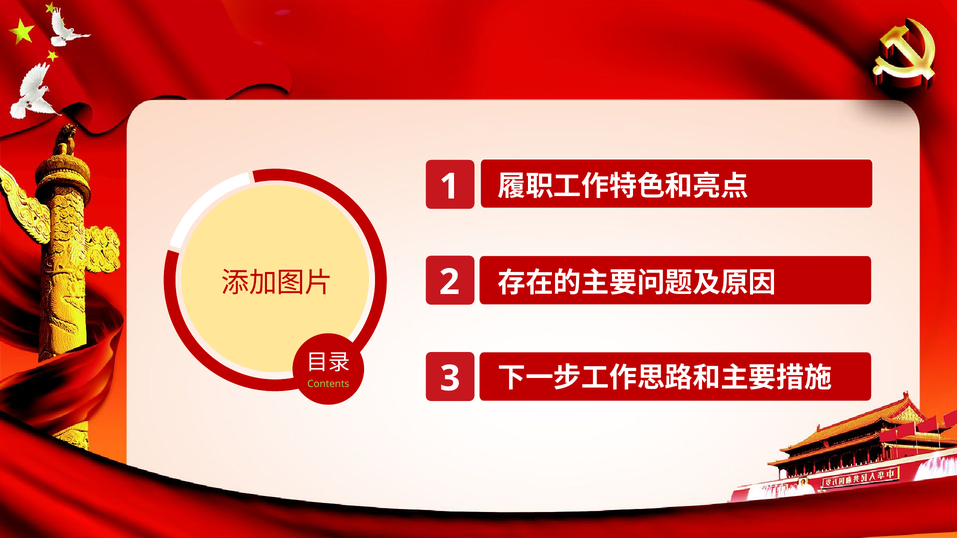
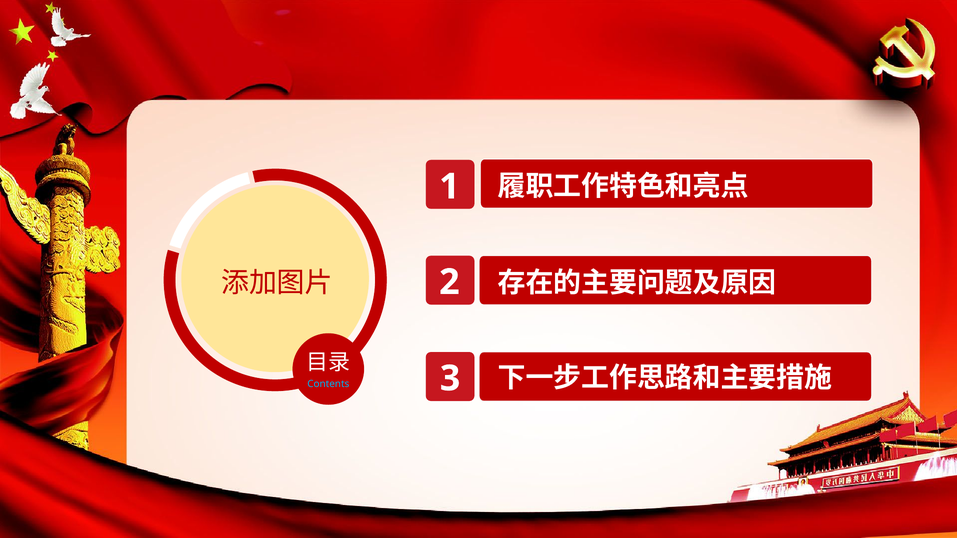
Contents colour: light green -> light blue (328, 384)
